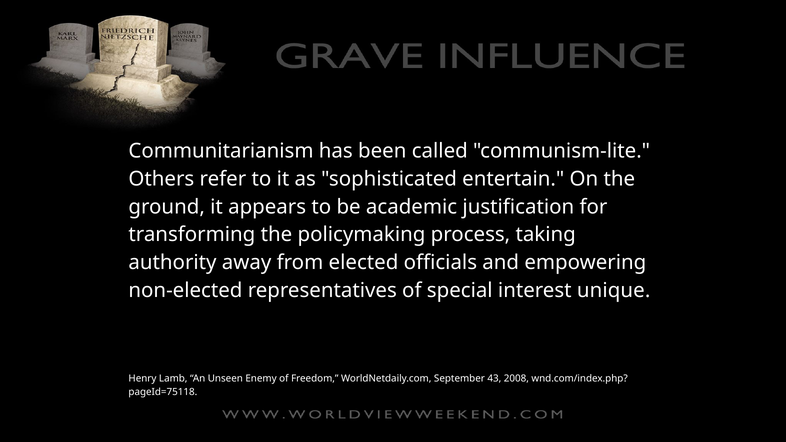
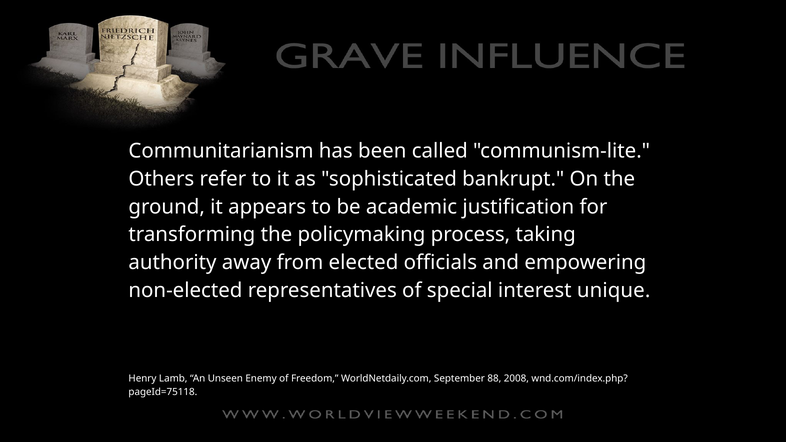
entertain: entertain -> bankrupt (513, 179)
43: 43 -> 88 (494, 379)
